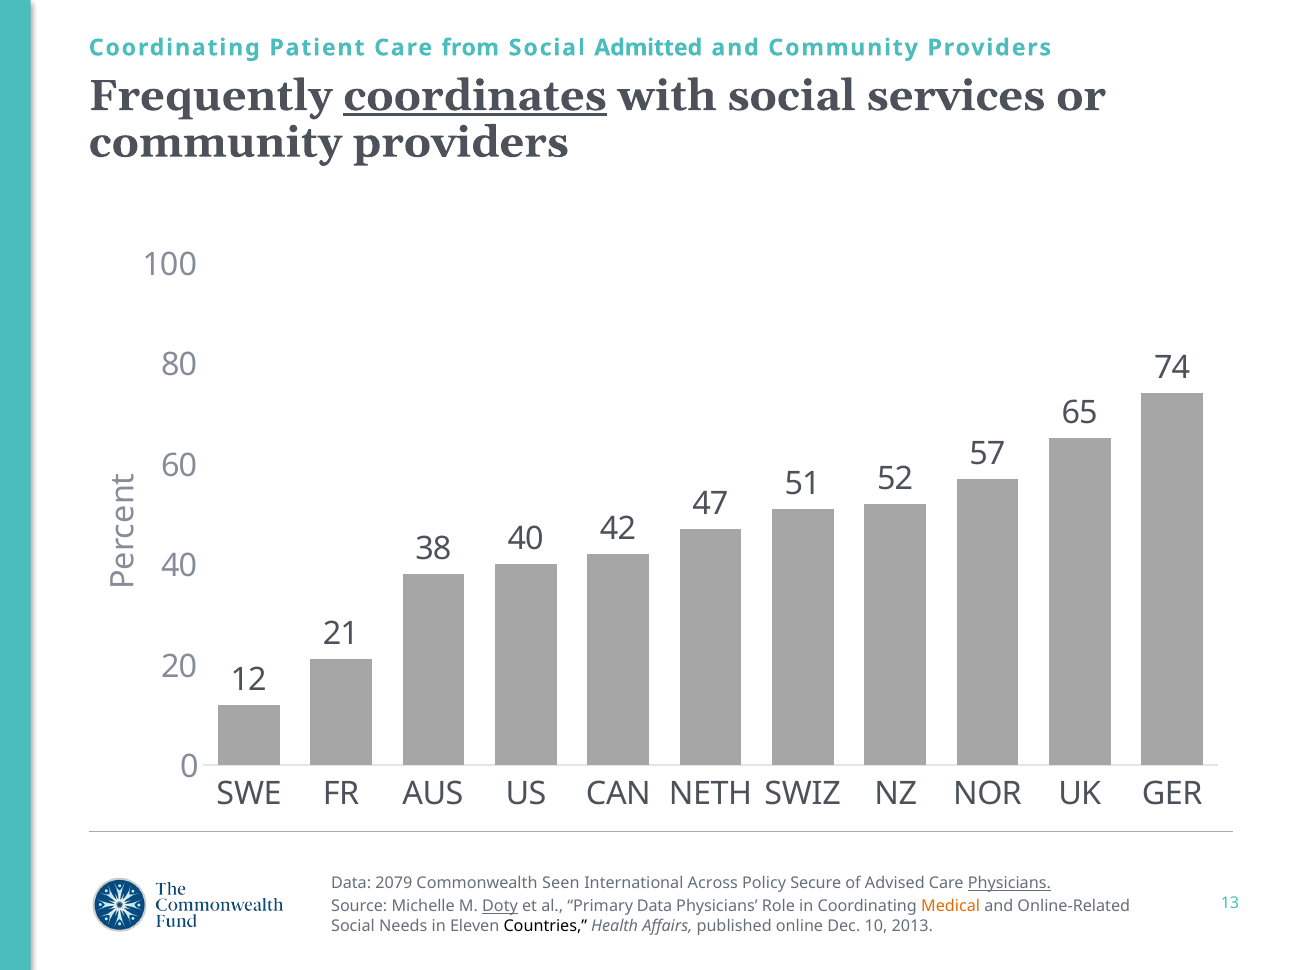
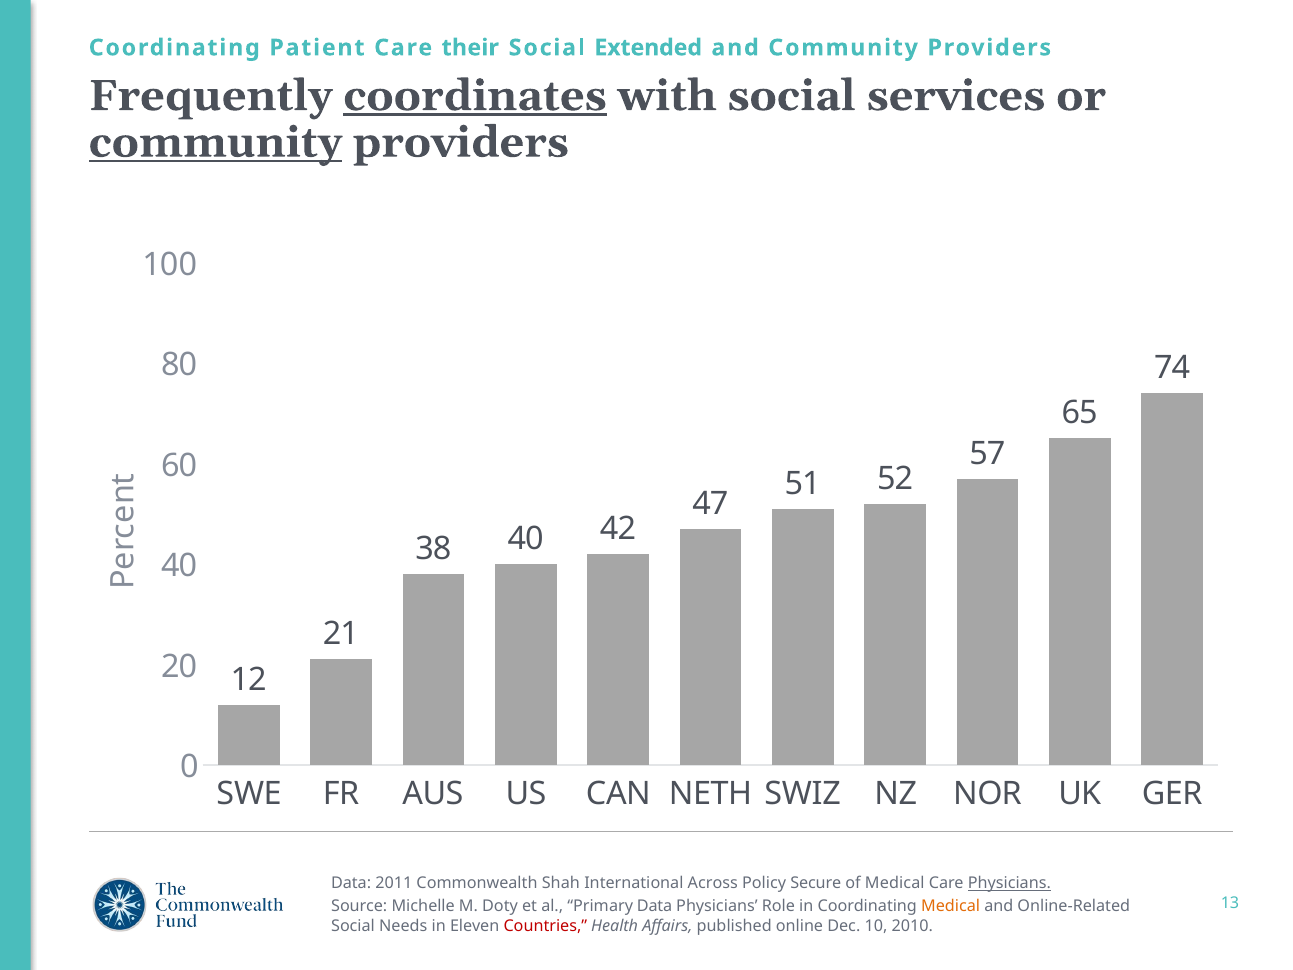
from: from -> their (470, 48)
Admitted: Admitted -> Extended (648, 48)
community underline: none -> present (215, 142)
2079: 2079 -> 2011 (394, 883)
Seen: Seen -> Shah (561, 883)
of Advised: Advised -> Medical (895, 883)
Doty underline: present -> none (500, 906)
Countries colour: black -> red (545, 926)
2013: 2013 -> 2010 (912, 926)
